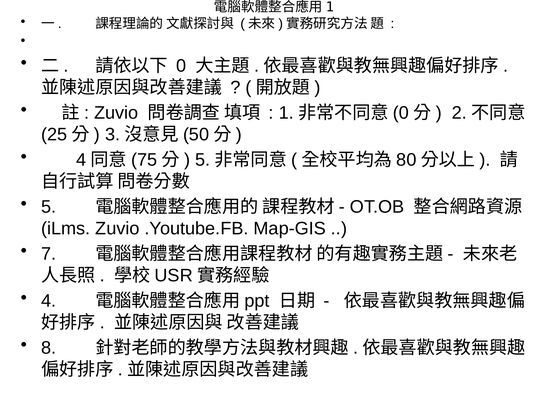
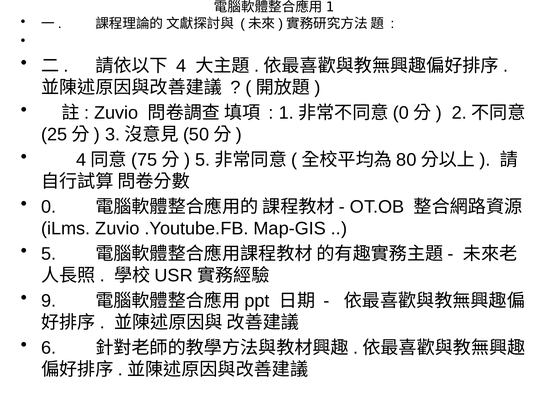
0: 0 -> 4 (181, 66)
5: 5 -> 0 (49, 207)
7: 7 -> 5 (49, 254)
4: 4 -> 9 (49, 301)
8: 8 -> 6 (49, 348)
